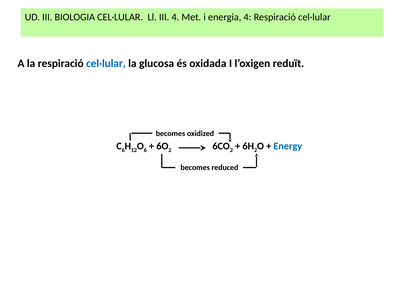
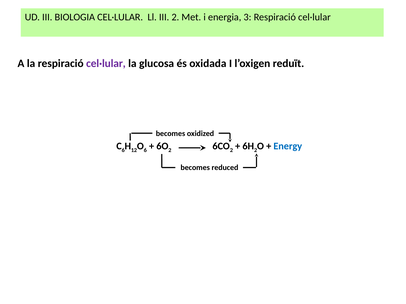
III 4: 4 -> 2 (175, 17)
energia 4: 4 -> 3 (247, 17)
cel·lular colour: blue -> purple (106, 64)
